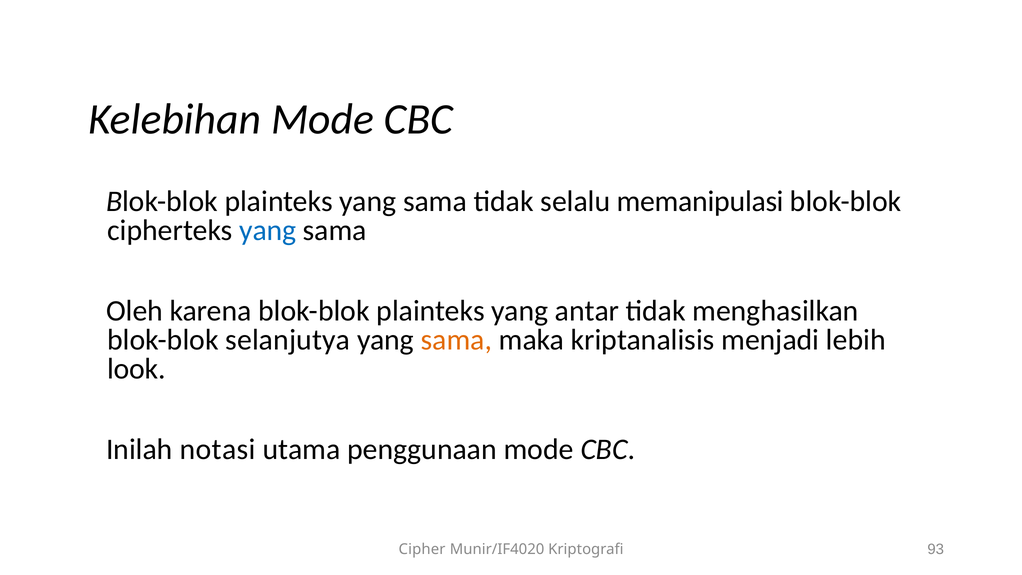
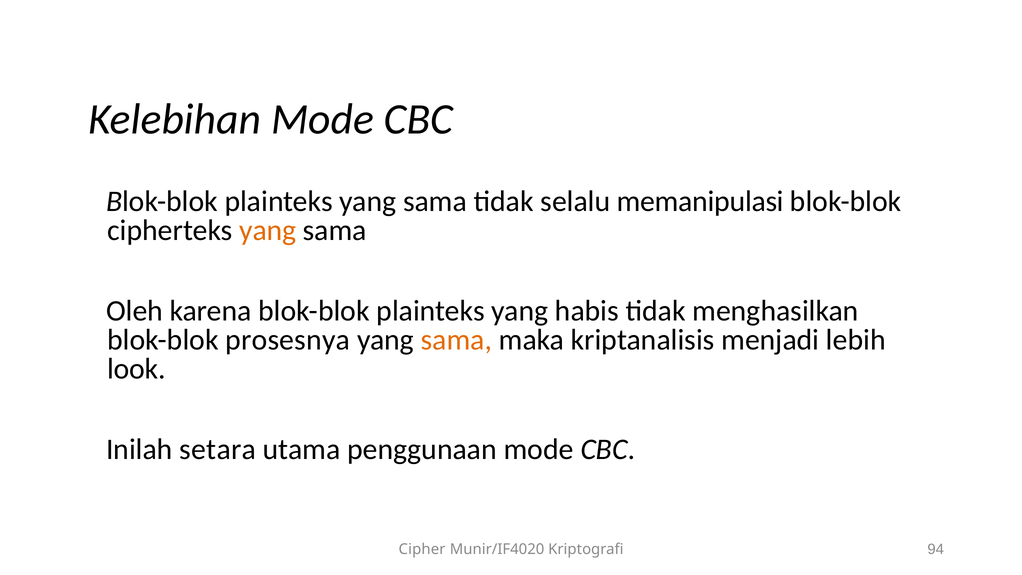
yang colour: blue -> orange (268, 230)
antar: antar -> habis (587, 311)
selanjutya: selanjutya -> prosesnya (288, 340)
notasi: notasi -> setara (218, 449)
93: 93 -> 94 (936, 549)
